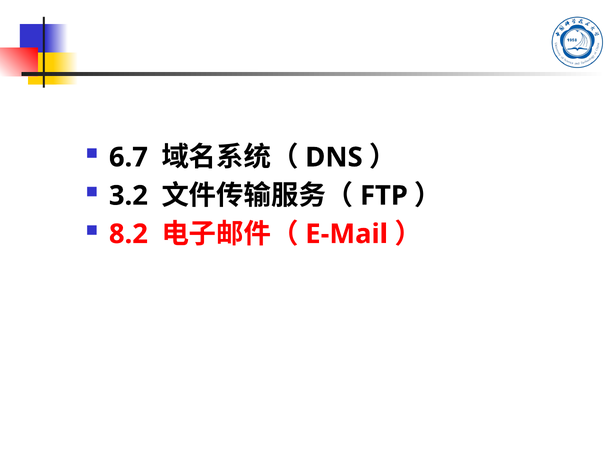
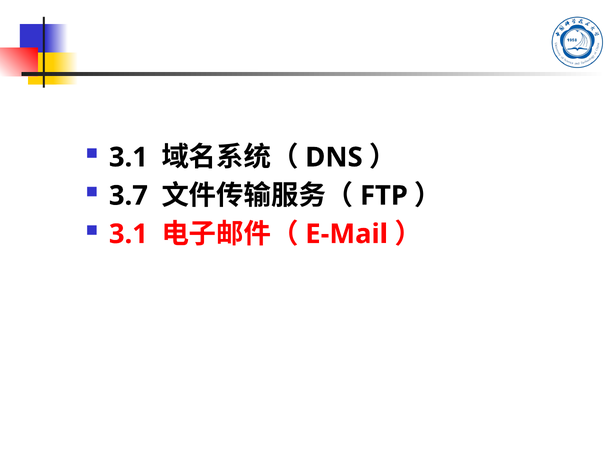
6.7: 6.7 -> 3.1 (128, 157)
3.2: 3.2 -> 3.7 (128, 196)
8.2: 8.2 -> 3.1 (128, 234)
